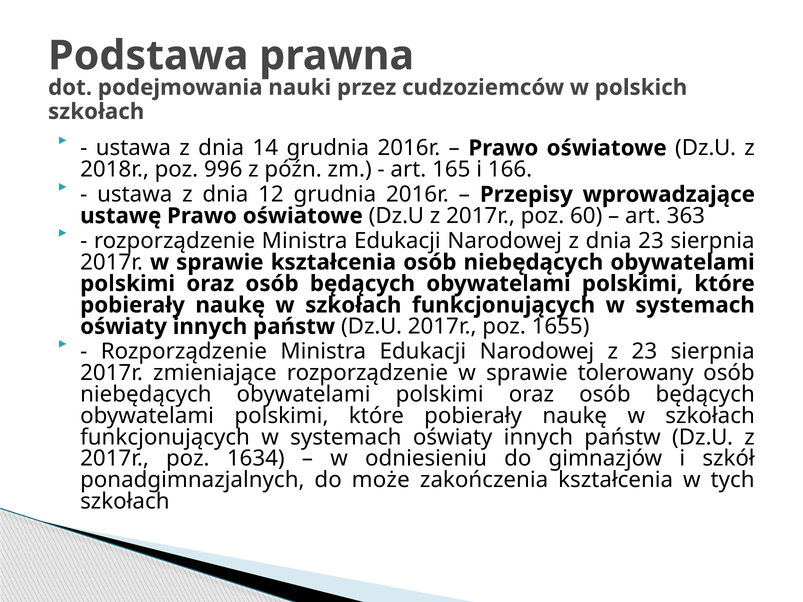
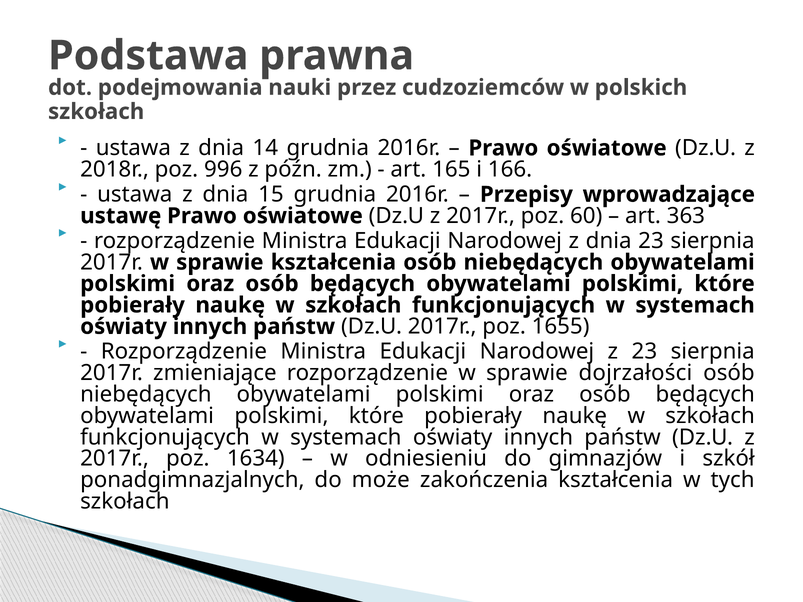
12: 12 -> 15 (271, 195)
tolerowany: tolerowany -> dojrzałości (635, 373)
